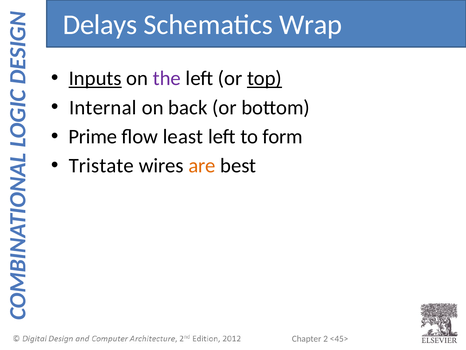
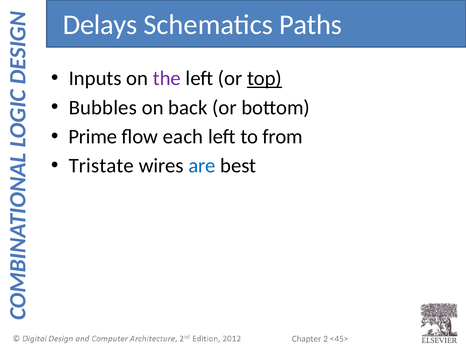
Wrap: Wrap -> Paths (311, 25)
Inputs underline: present -> none (95, 78)
Internal: Internal -> Bubbles (103, 107)
least: least -> each (183, 136)
form: form -> from (283, 136)
are colour: orange -> blue (202, 165)
